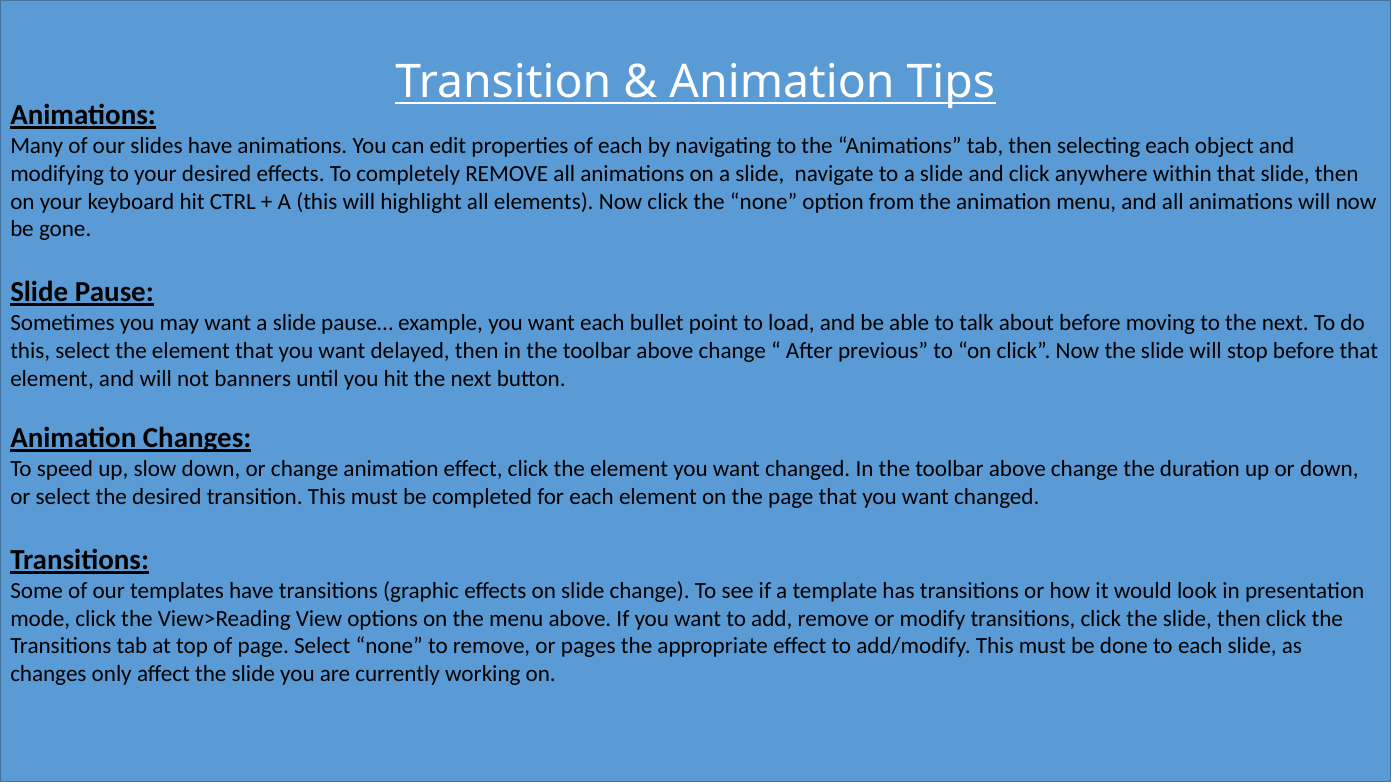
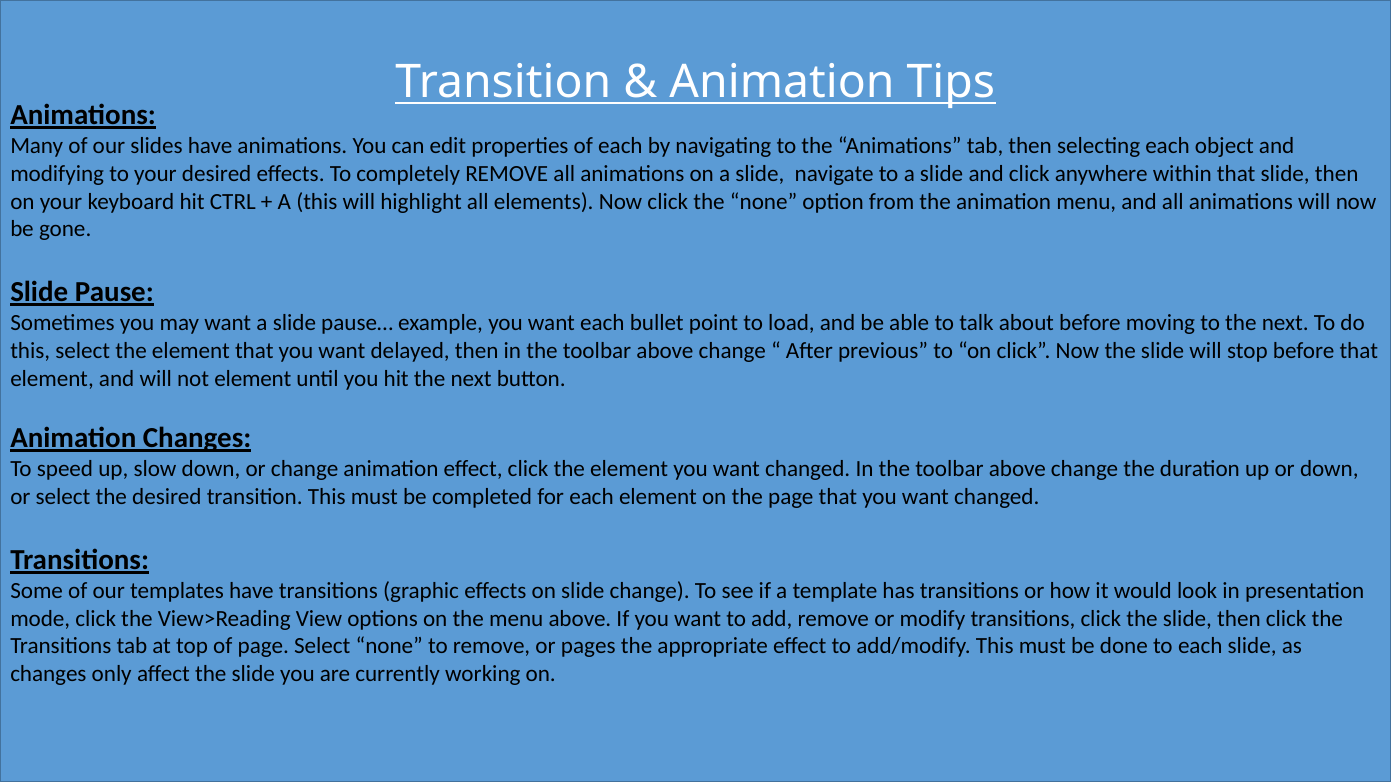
not banners: banners -> element (253, 379)
